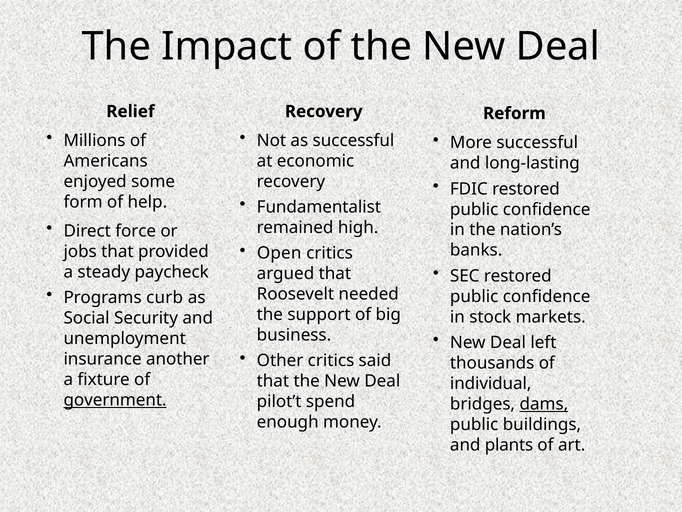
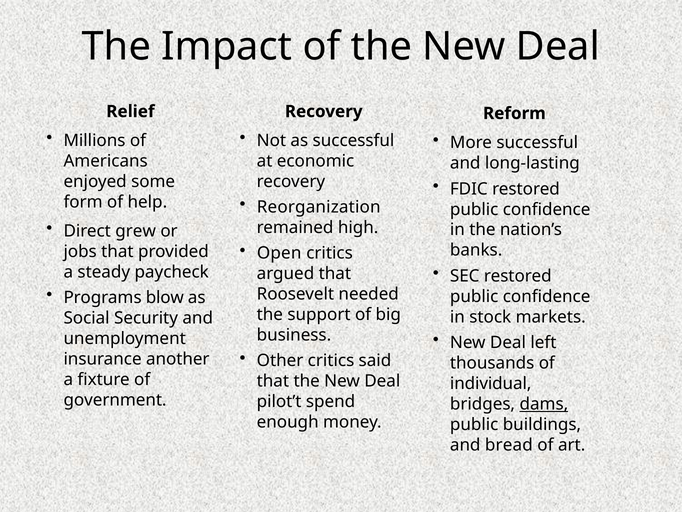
Fundamentalist: Fundamentalist -> Reorganization (319, 207)
force: force -> grew (136, 231)
curb: curb -> blow (165, 297)
government underline: present -> none (115, 400)
plants: plants -> bread (509, 444)
